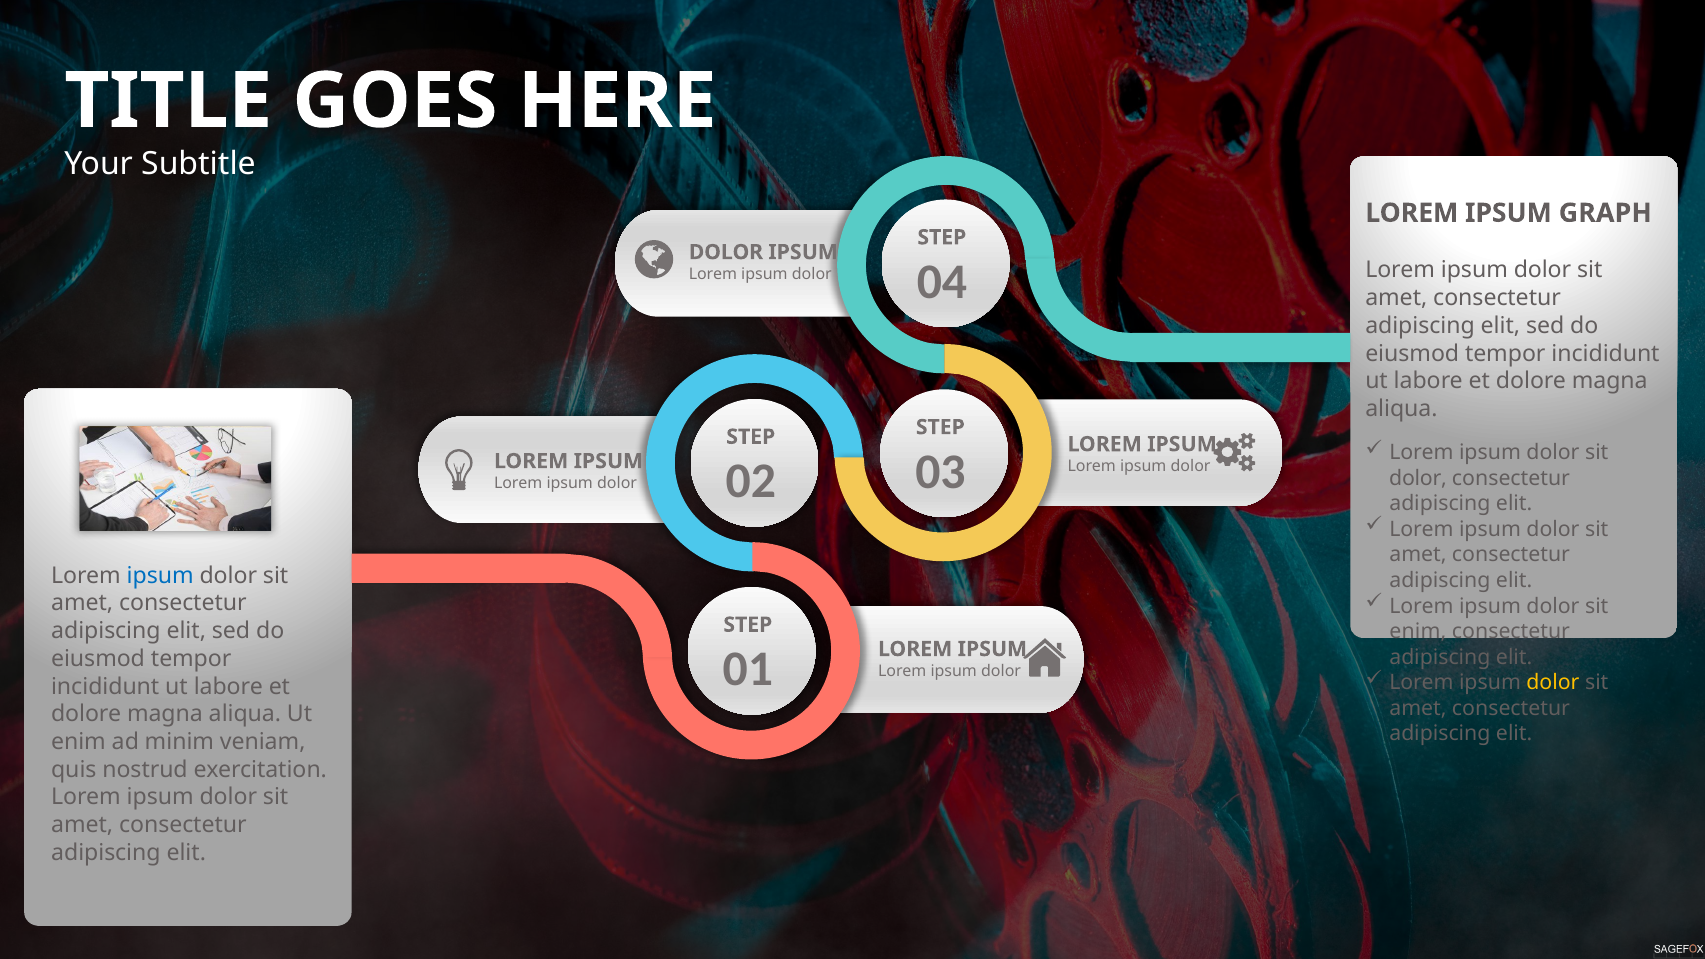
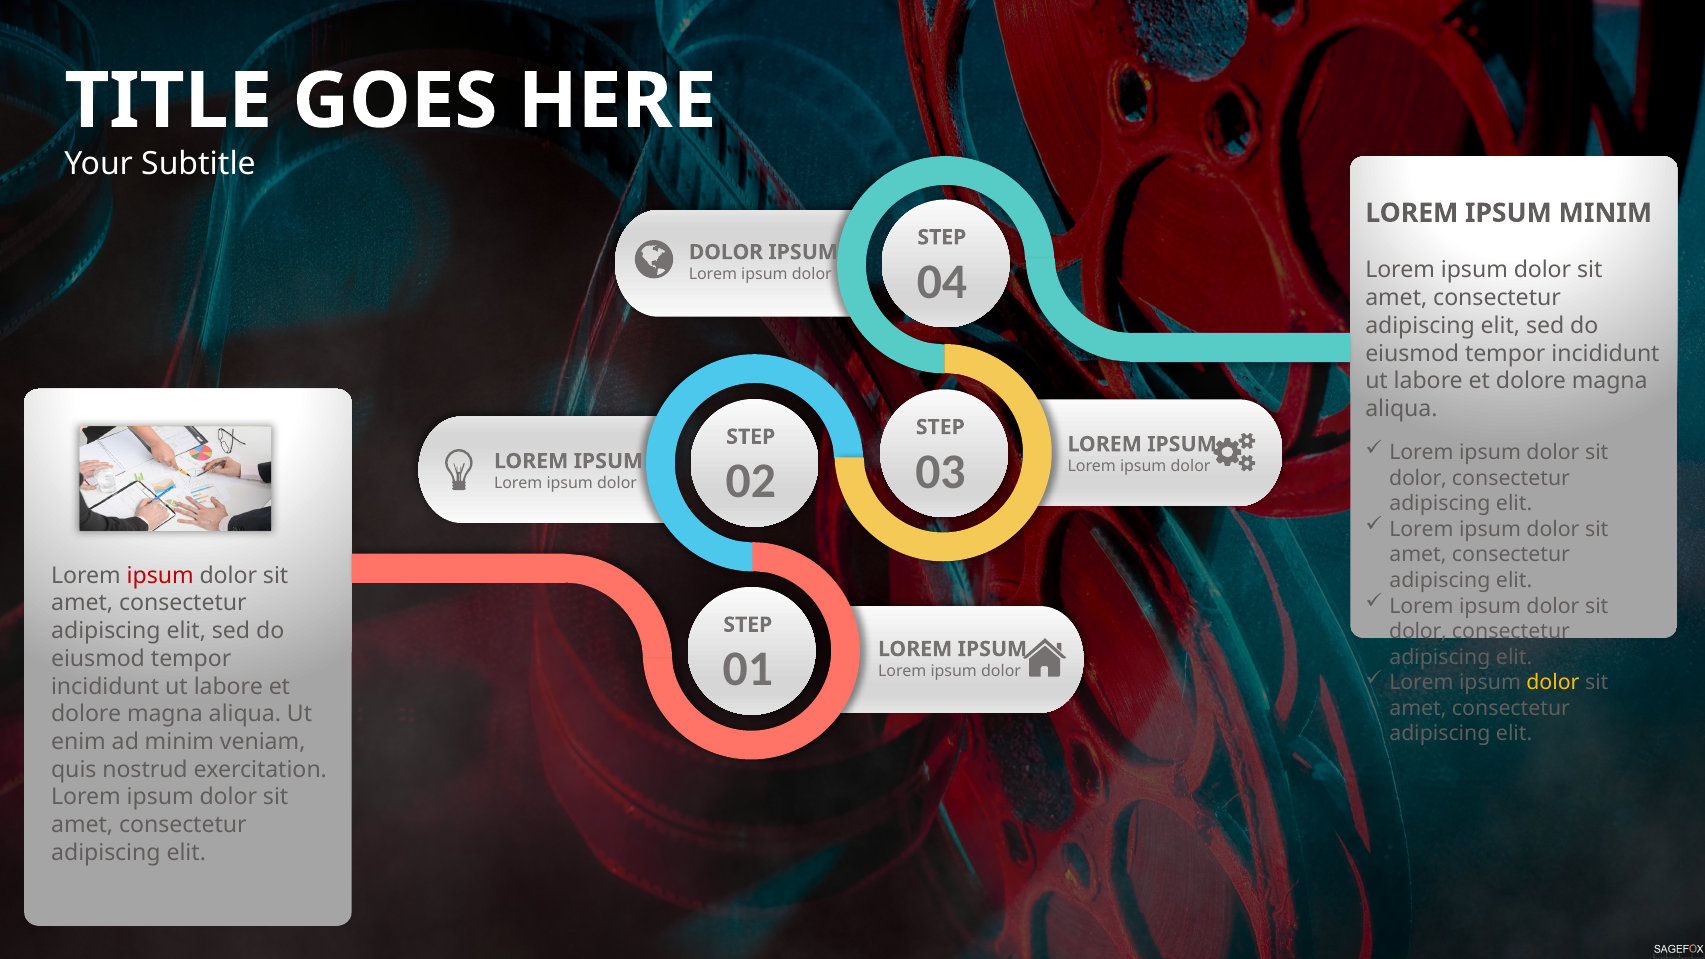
IPSUM GRAPH: GRAPH -> MINIM (1605, 213)
ipsum colour: blue -> red (160, 575)
enim: enim -> dolor (1418, 632)
